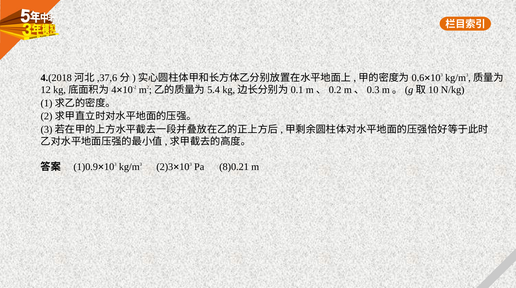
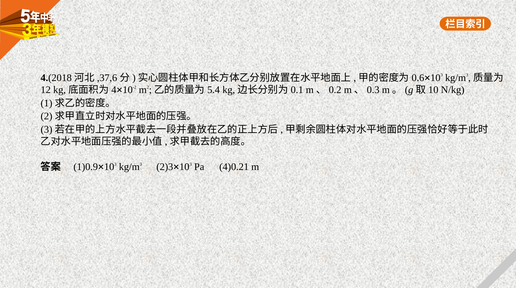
8)0.21: 8)0.21 -> 4)0.21 (234, 167)
